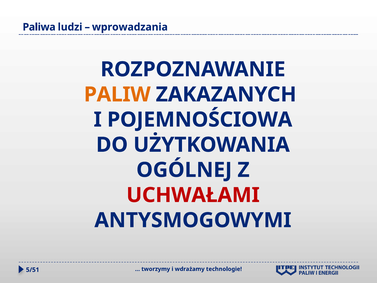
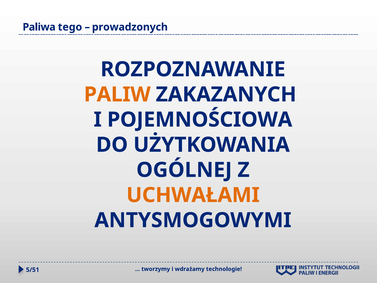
ludzi: ludzi -> tego (70, 27)
wprowadzania: wprowadzania -> prowadzonych (130, 27)
UCHWAŁAMI colour: red -> orange (193, 195)
